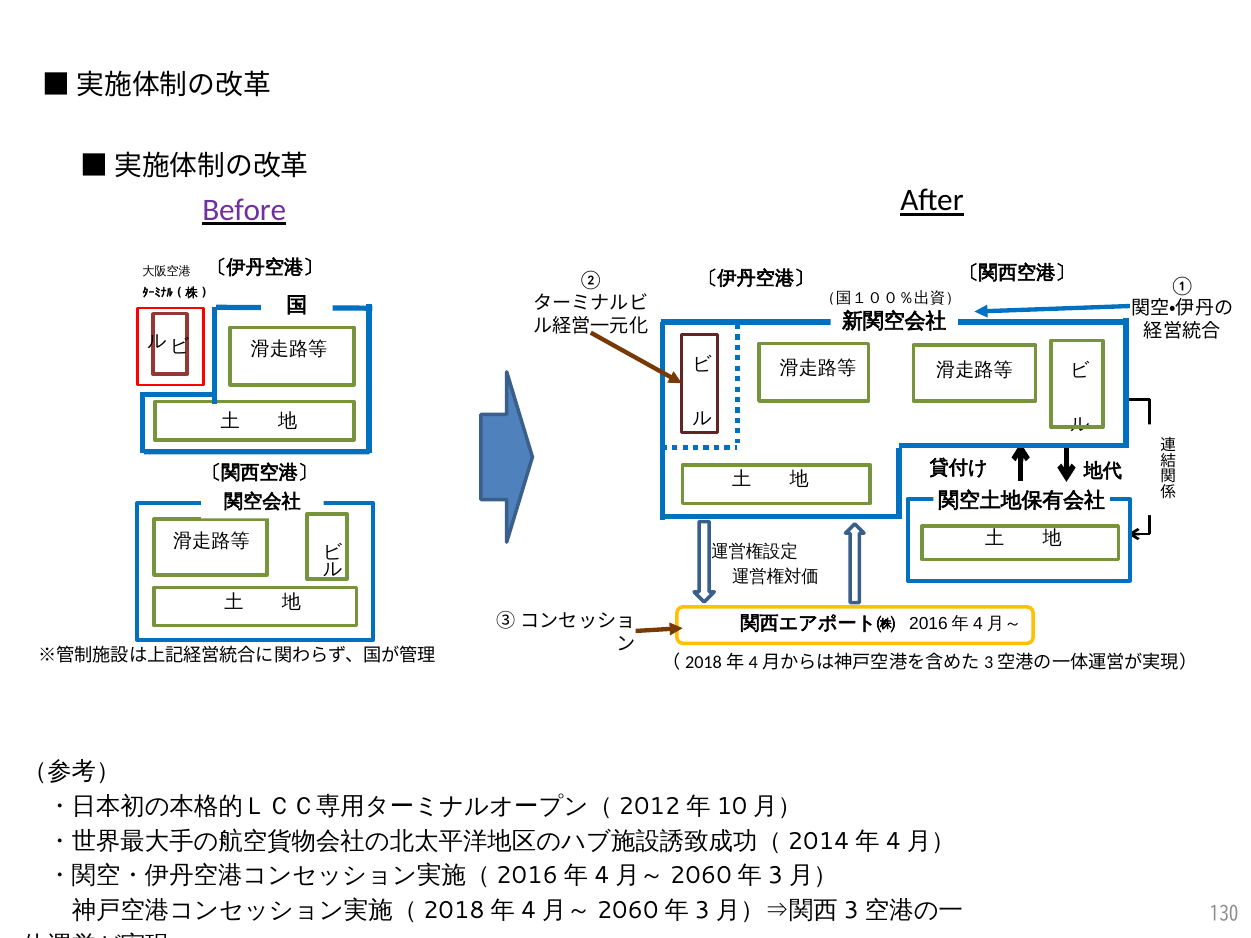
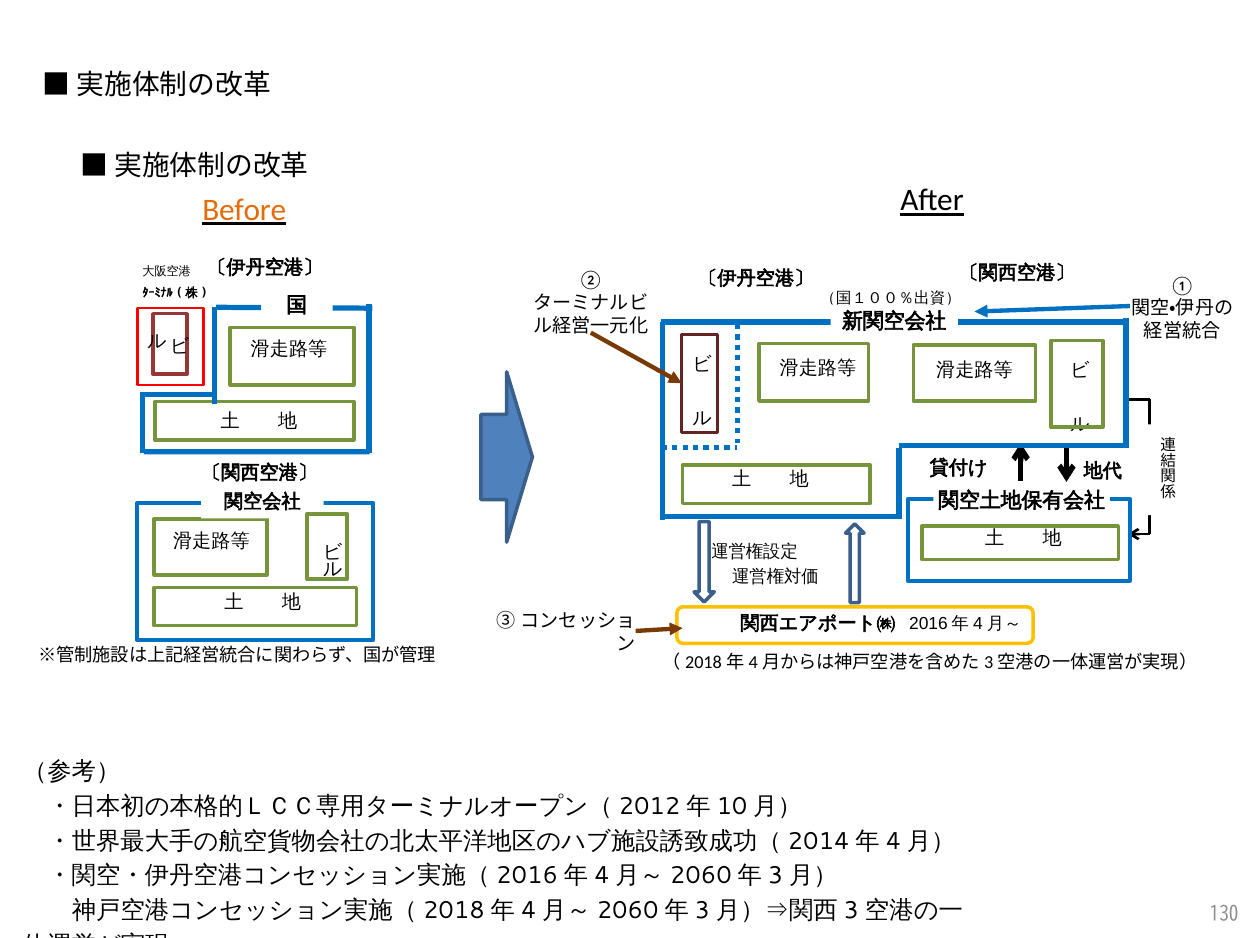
Before colour: purple -> orange (244, 210)
